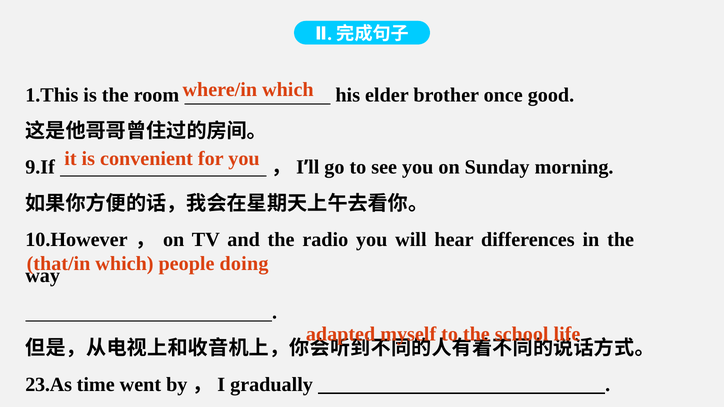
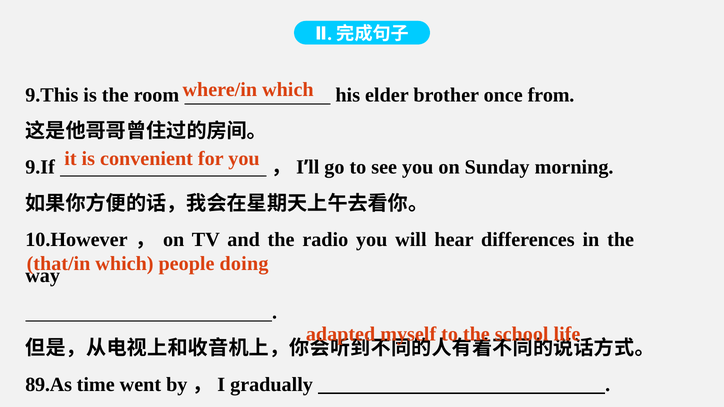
1.This: 1.This -> 9.This (52, 95)
good: good -> from (551, 95)
23.As: 23.As -> 89.As (49, 385)
